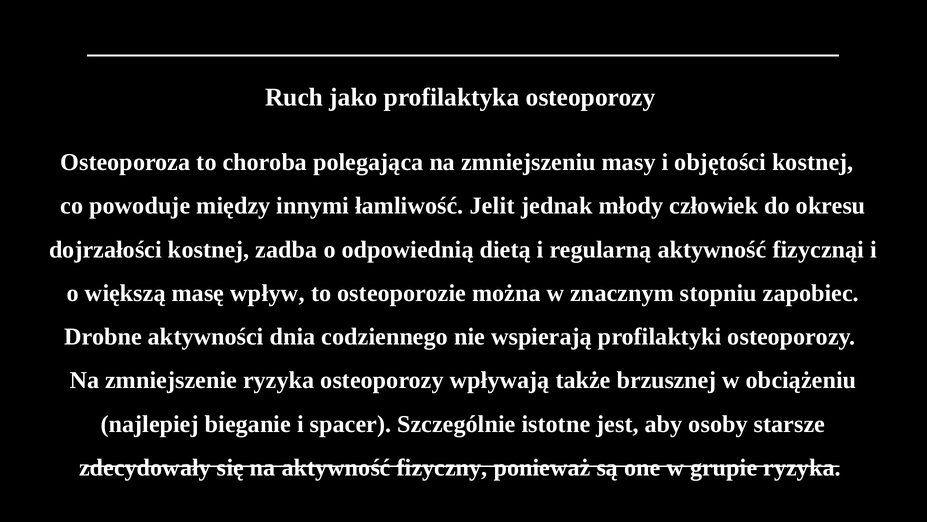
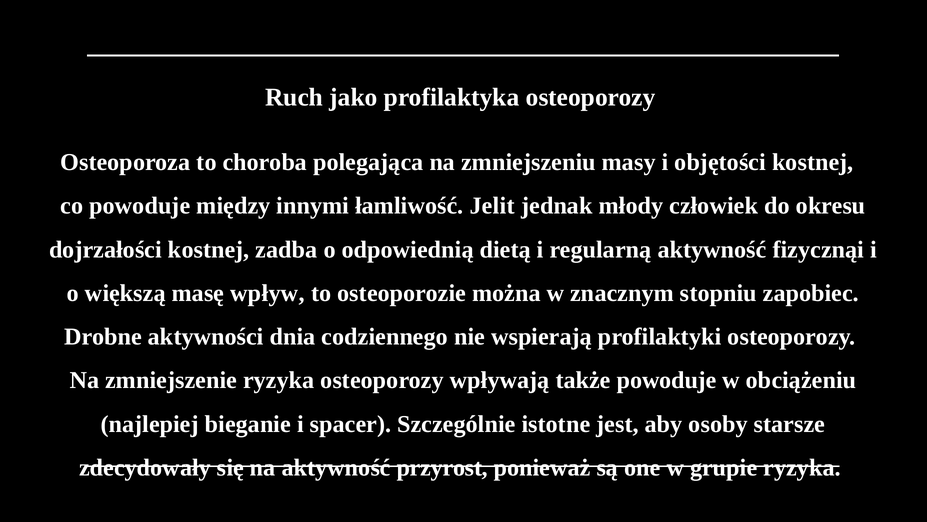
także brzusznej: brzusznej -> powoduje (667, 380)
fizyczny: fizyczny -> przyrost (442, 467)
